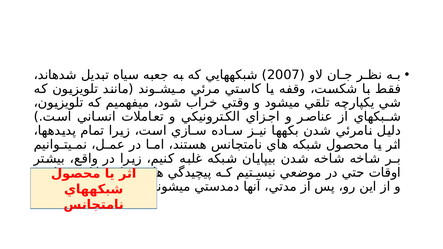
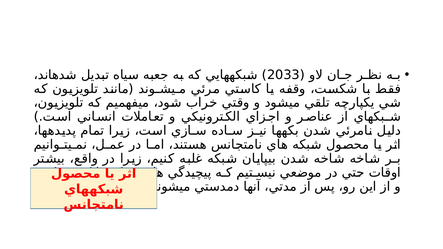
2007: 2007 -> 2033 (283, 75)
